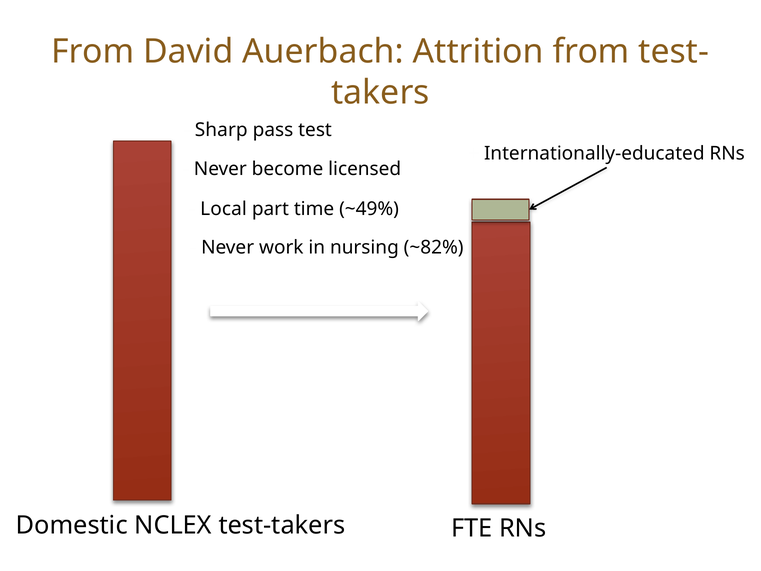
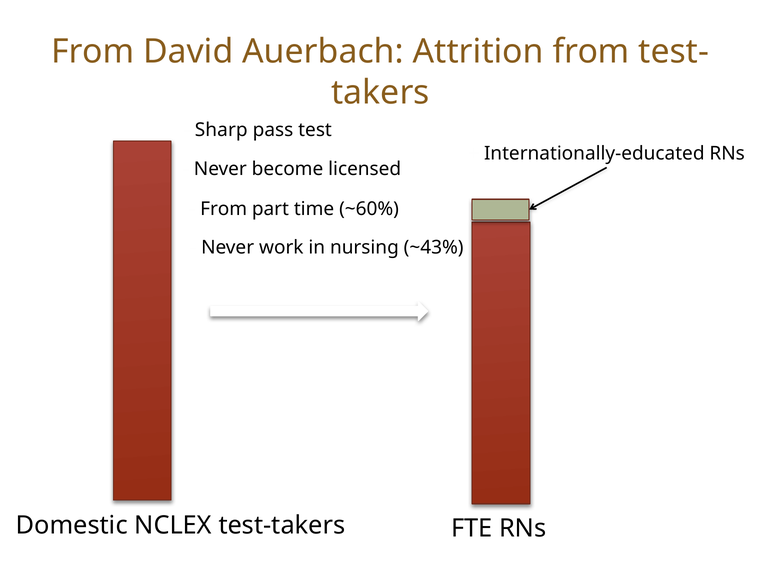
Local: Local -> From (224, 209)
~49%: ~49% -> ~60% (369, 209)
~82%: ~82% -> ~43% (434, 248)
